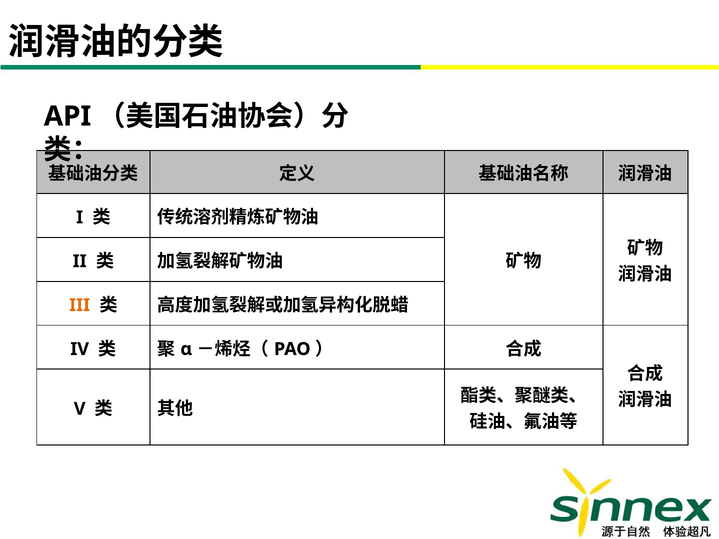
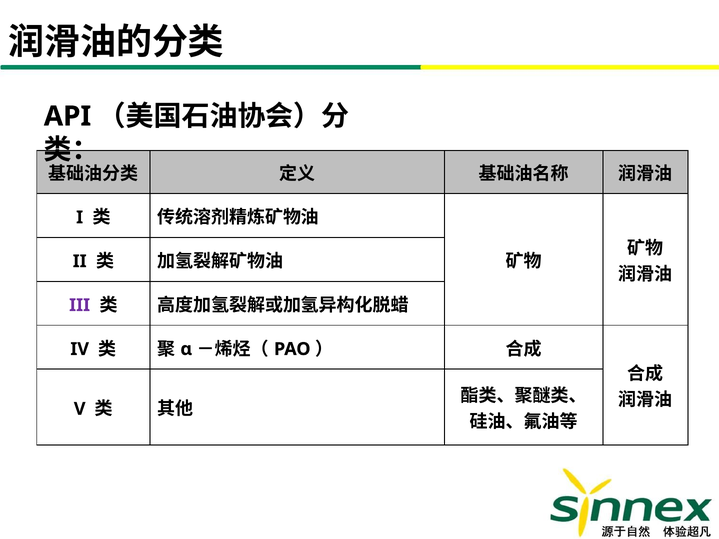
III colour: orange -> purple (80, 305)
